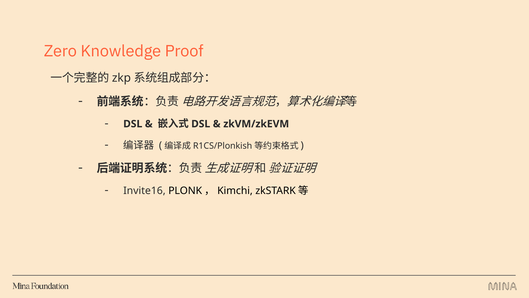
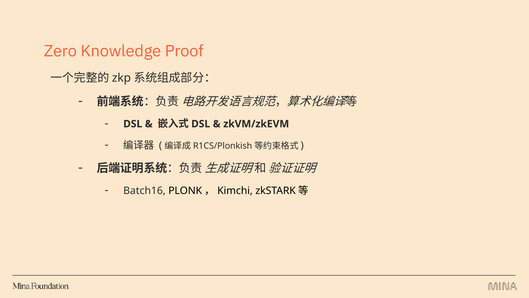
Invite16: Invite16 -> Batch16 (144, 190)
